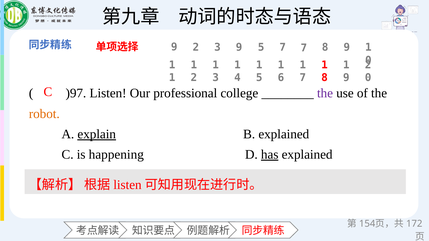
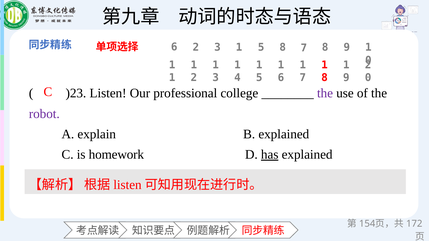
9: 9 -> 6 (174, 47)
2 3 9: 9 -> 1 (239, 47)
5 7: 7 -> 8 (283, 47)
)97: )97 -> )23 (76, 93)
robot colour: orange -> purple (44, 114)
explain underline: present -> none (97, 134)
happening: happening -> homework (116, 155)
